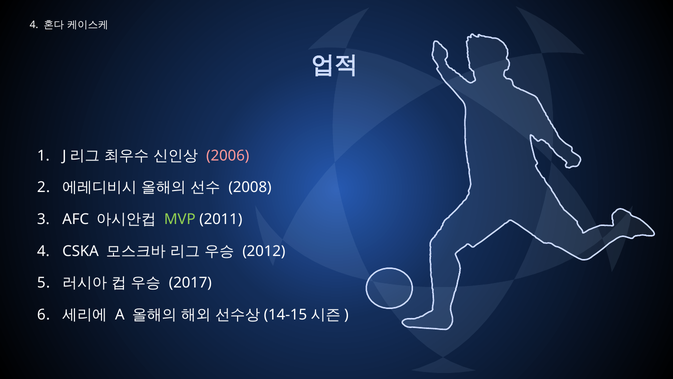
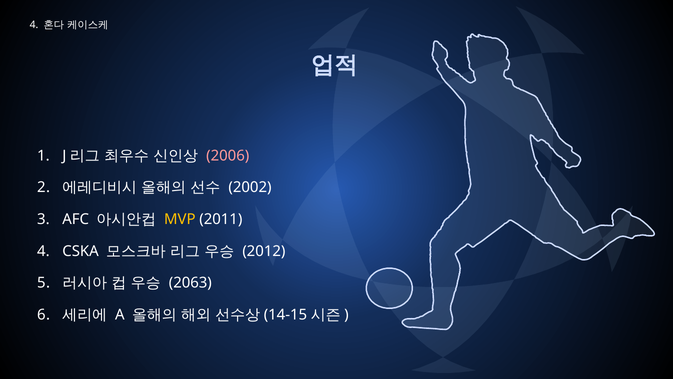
2008: 2008 -> 2002 (250, 187)
MVP colour: light green -> yellow (180, 219)
2017: 2017 -> 2063 (190, 283)
